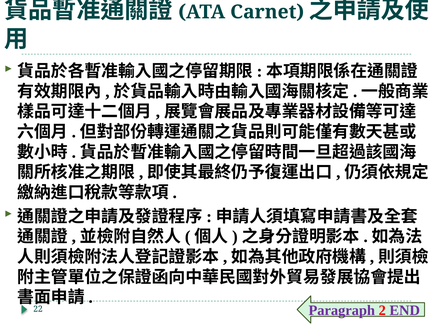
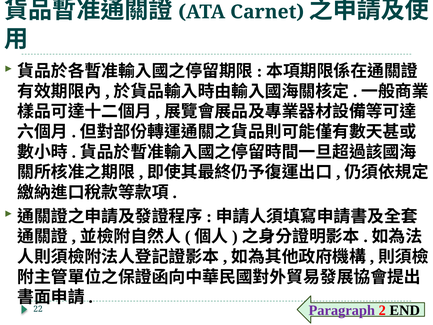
END colour: purple -> black (405, 310)
